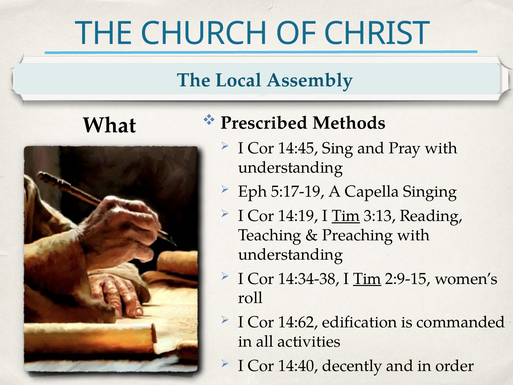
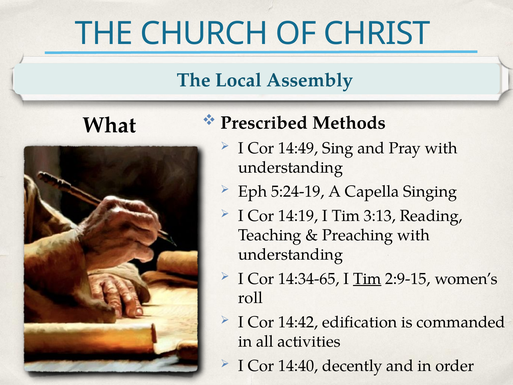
14:45: 14:45 -> 14:49 (298, 148)
5:17-19: 5:17-19 -> 5:24-19 (298, 192)
Tim underline: present -> none (346, 216)
14:34-38: 14:34-38 -> 14:34-65 (309, 279)
14:62: 14:62 -> 14:42 (298, 322)
